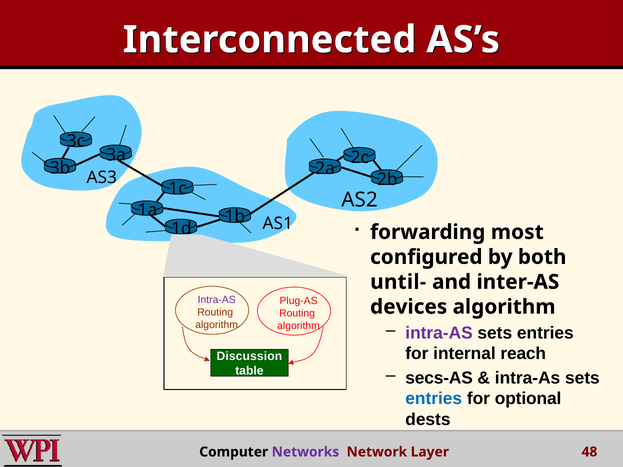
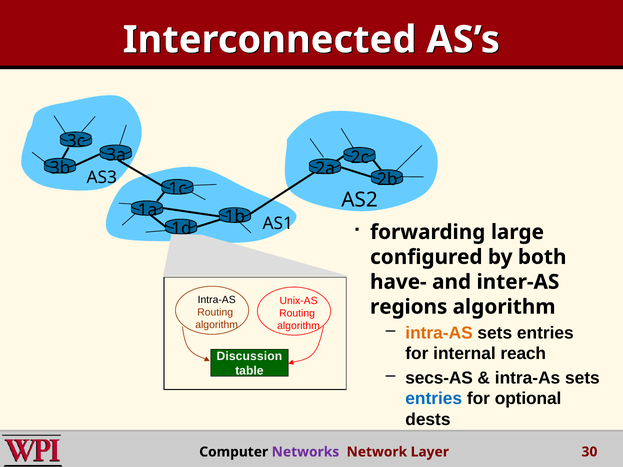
most: most -> large (517, 232)
until-: until- -> have- (398, 282)
Intra-AS colour: purple -> black (217, 300)
Plug-AS: Plug-AS -> Unix-AS (299, 301)
devices: devices -> regions (409, 307)
intra-AS colour: purple -> orange (439, 333)
48: 48 -> 30 (589, 452)
